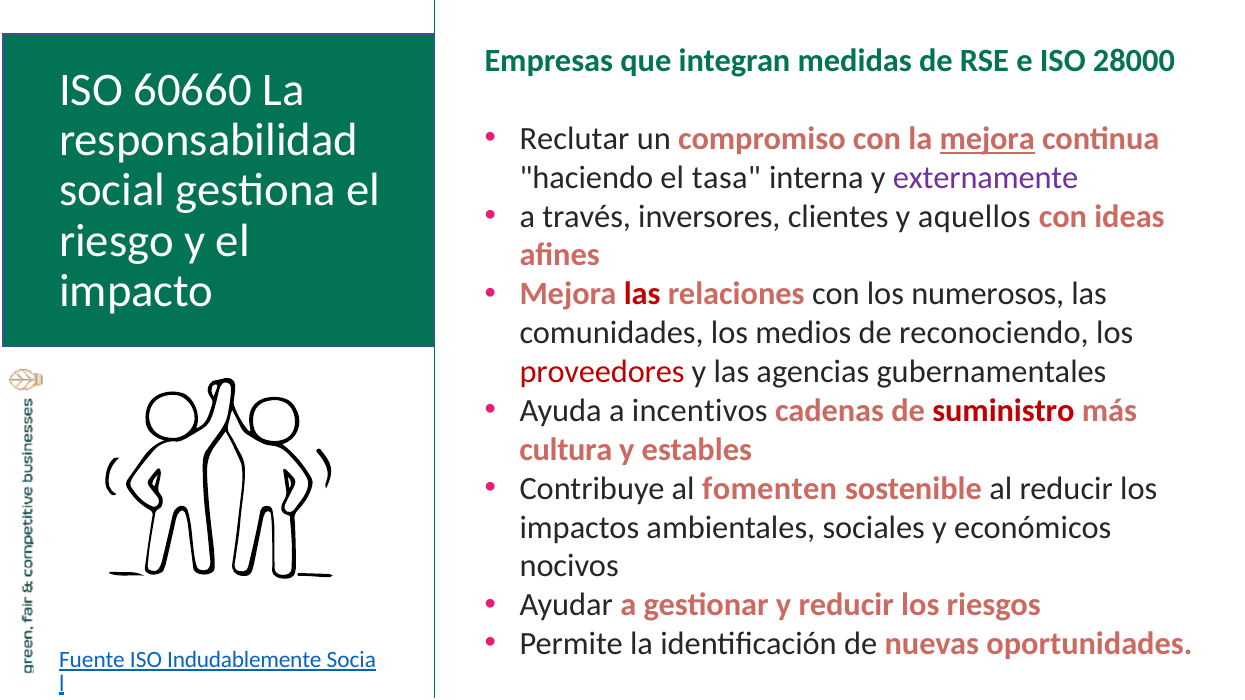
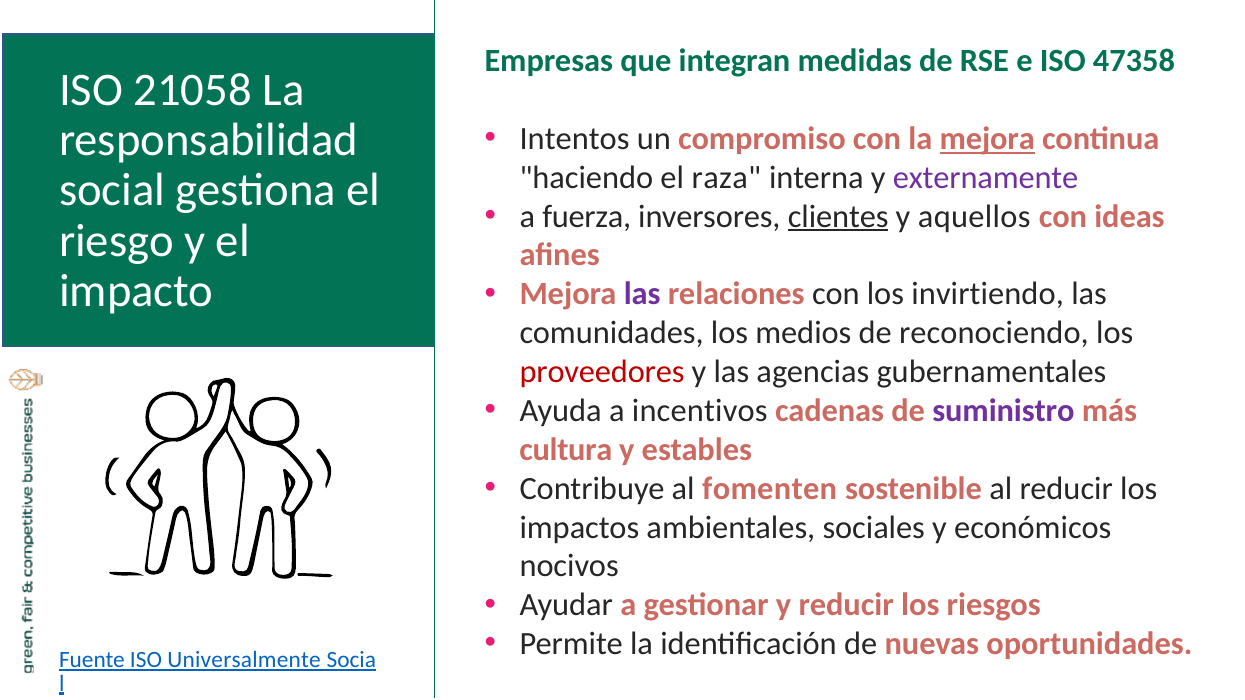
28000: 28000 -> 47358 (1134, 61)
60660: 60660 -> 21058 (193, 90)
Reclutar: Reclutar -> Intentos (575, 139)
tasa: tasa -> raza (726, 178)
través: través -> fuerza (587, 216)
clientes underline: none -> present (838, 216)
las colour: red -> purple (642, 294)
numerosos: numerosos -> invirtiendo (988, 294)
suministro colour: red -> purple (1003, 411)
Indudablemente: Indudablemente -> Universalmente (244, 660)
